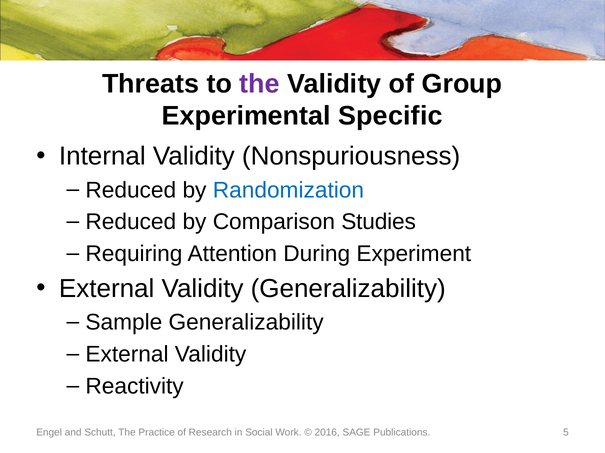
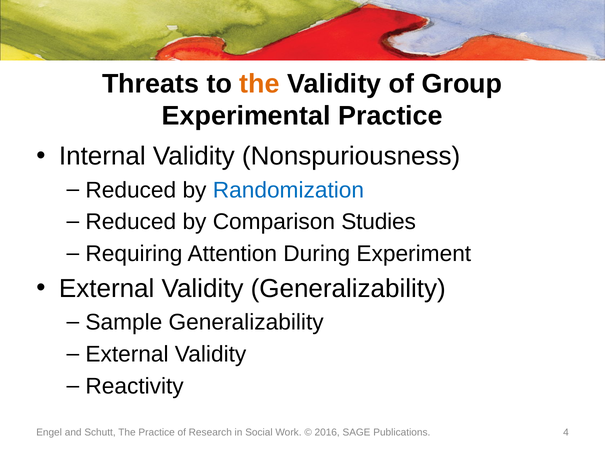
the colour: purple -> orange (260, 84)
Experimental Specific: Specific -> Practice (391, 116)
5: 5 -> 4 (566, 433)
